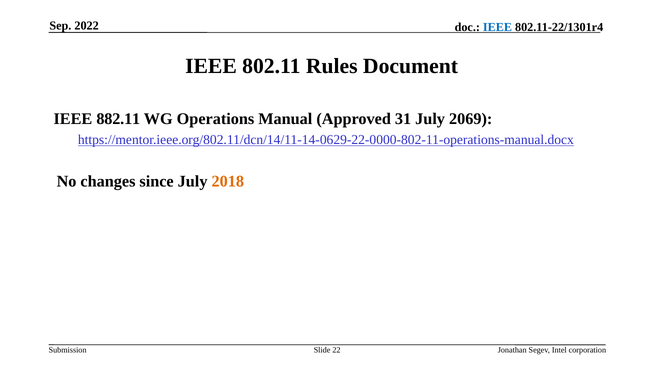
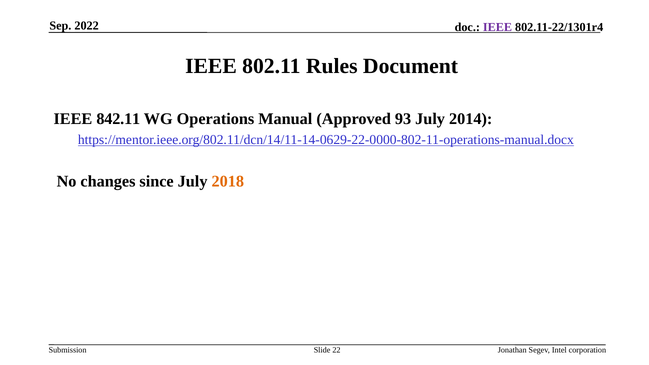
IEEE colour: blue -> purple (497, 27)
882.11: 882.11 -> 842.11 (118, 119)
31: 31 -> 93 (403, 119)
2069: 2069 -> 2014 (471, 119)
